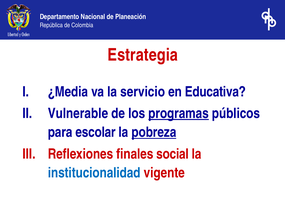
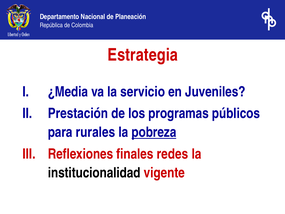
Educativa: Educativa -> Juveniles (215, 92)
Vulnerable: Vulnerable -> Prestación (78, 113)
programas underline: present -> none (179, 113)
escolar: escolar -> rurales (95, 132)
social: social -> redes (172, 154)
institucionalidad colour: blue -> black (94, 173)
